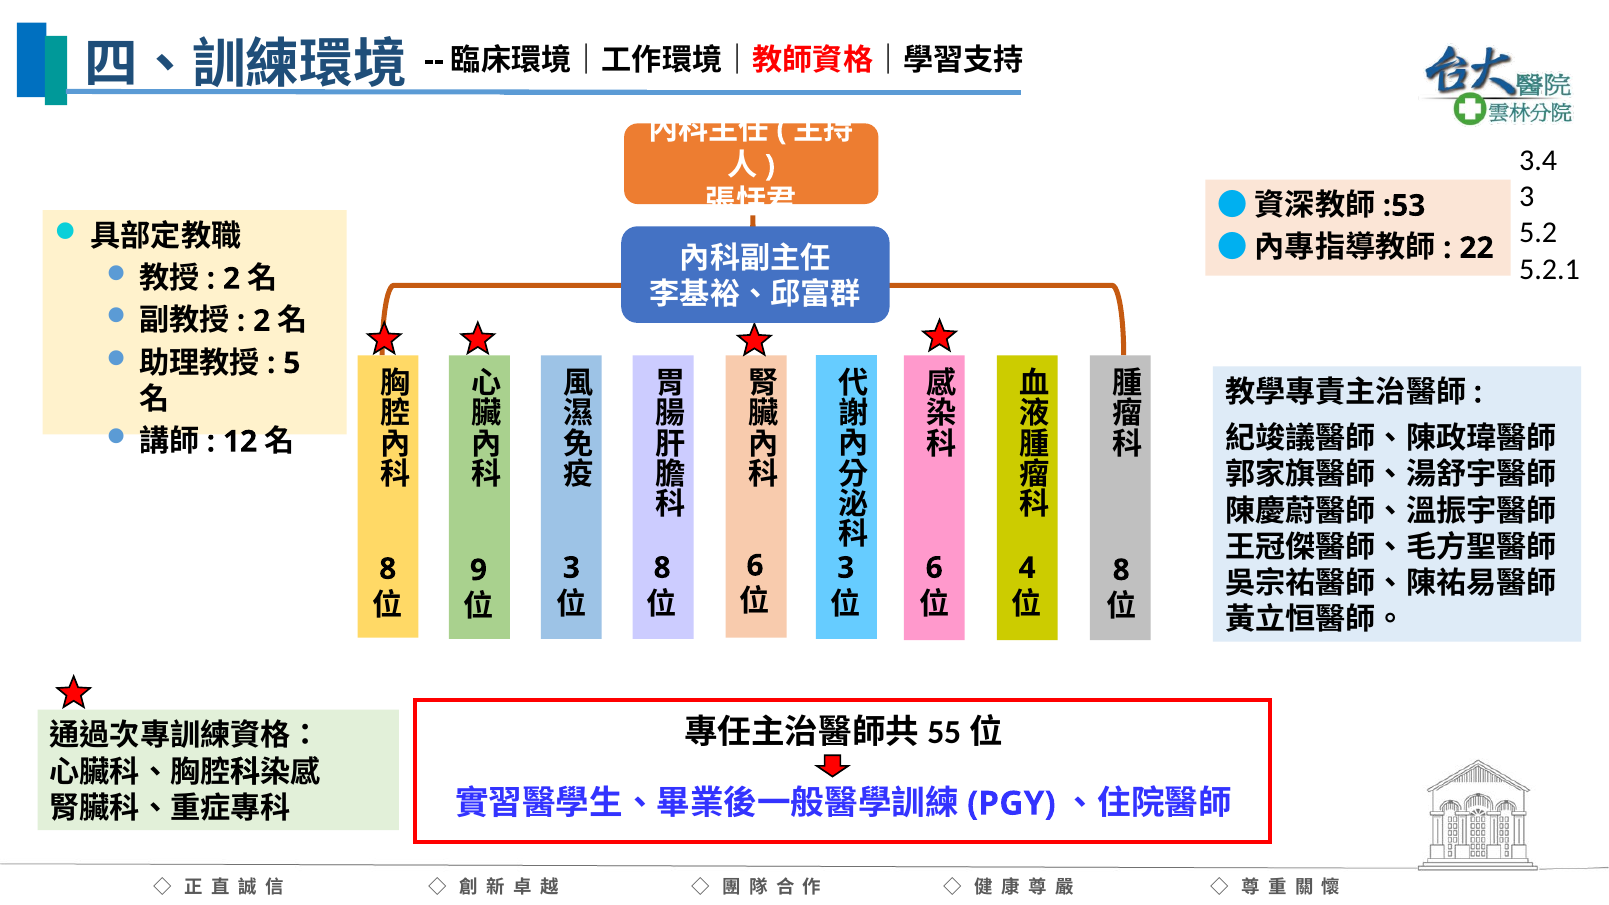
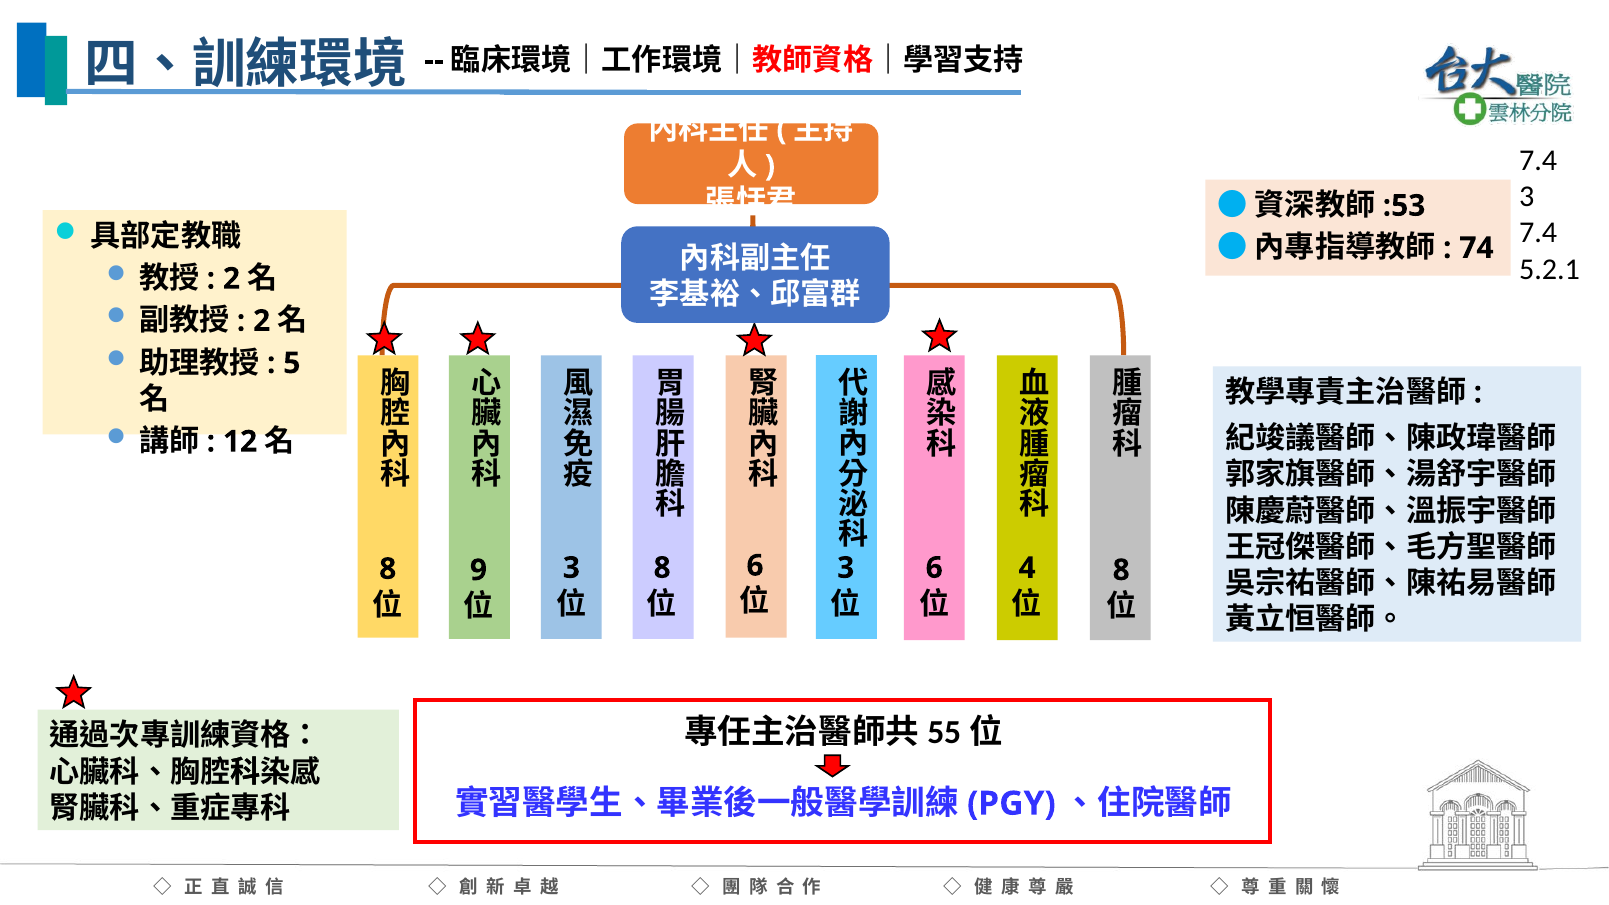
3.4: 3.4 -> 7.4 (1538, 161)
5.2: 5.2 -> 7.4 (1538, 233)
22: 22 -> 74 (1477, 248)
